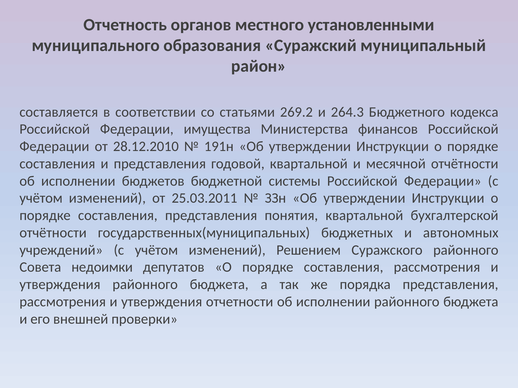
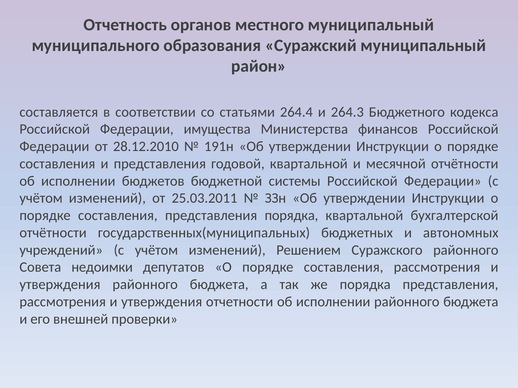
местного установленными: установленными -> муниципальный (371, 25)
269.2: 269.2 -> 264.4 (296, 112)
представления понятия: понятия -> порядка (291, 216)
